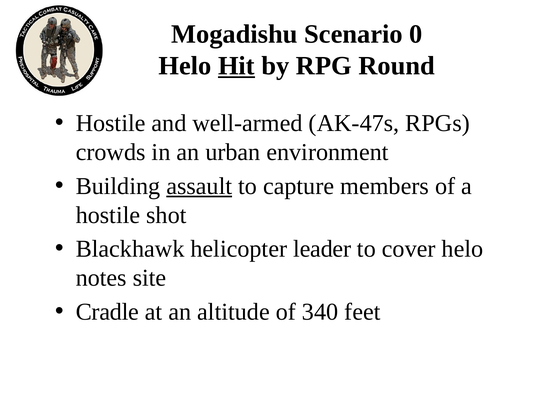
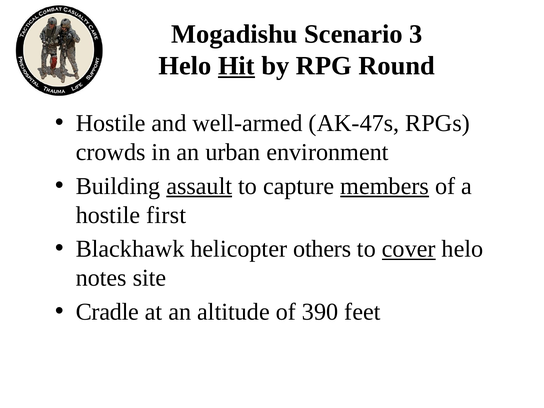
0: 0 -> 3 (416, 34)
members underline: none -> present (385, 186)
shot: shot -> first (166, 215)
leader: leader -> others (322, 249)
cover underline: none -> present (409, 249)
340: 340 -> 390 (320, 312)
